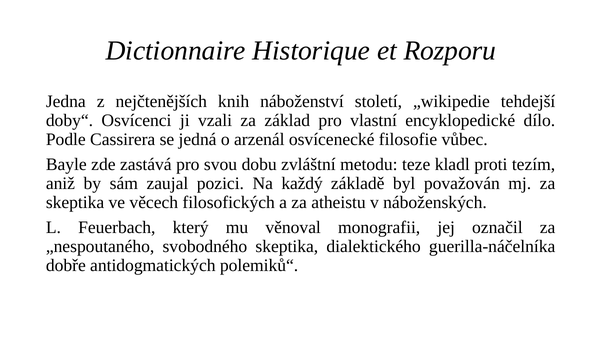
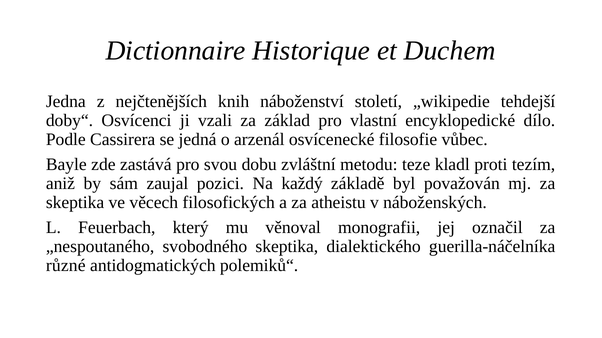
Rozporu: Rozporu -> Duchem (450, 51)
dobře: dobře -> různé (66, 266)
